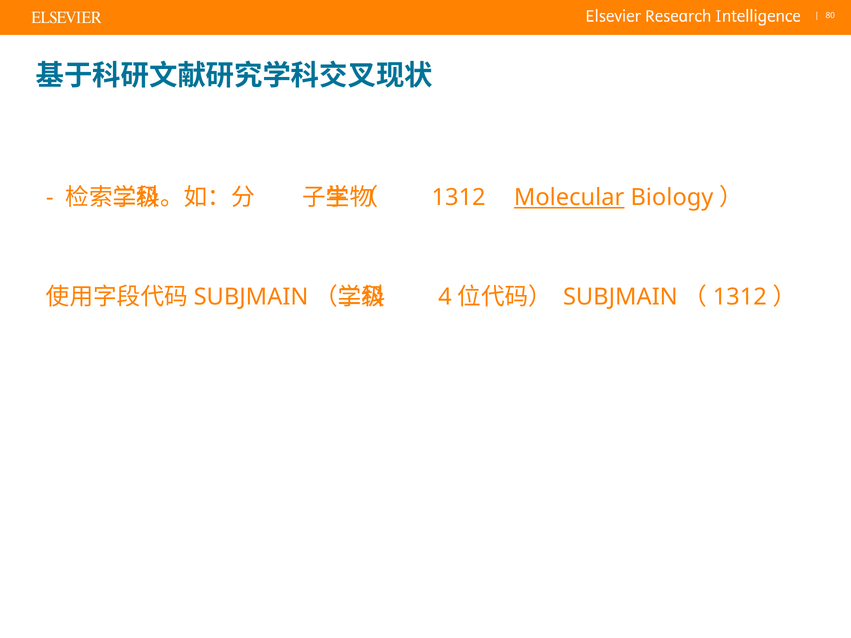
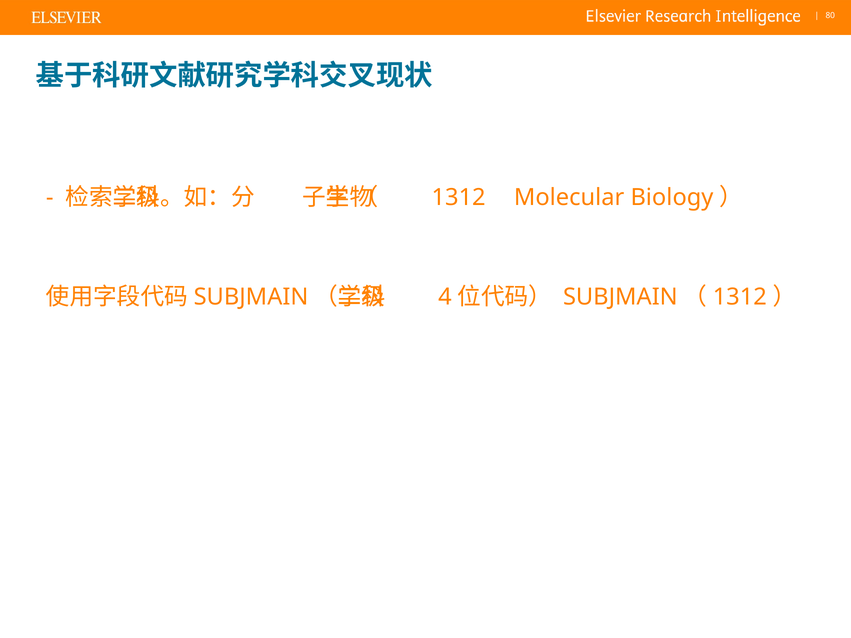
Molecular underline: present -> none (569, 198)
